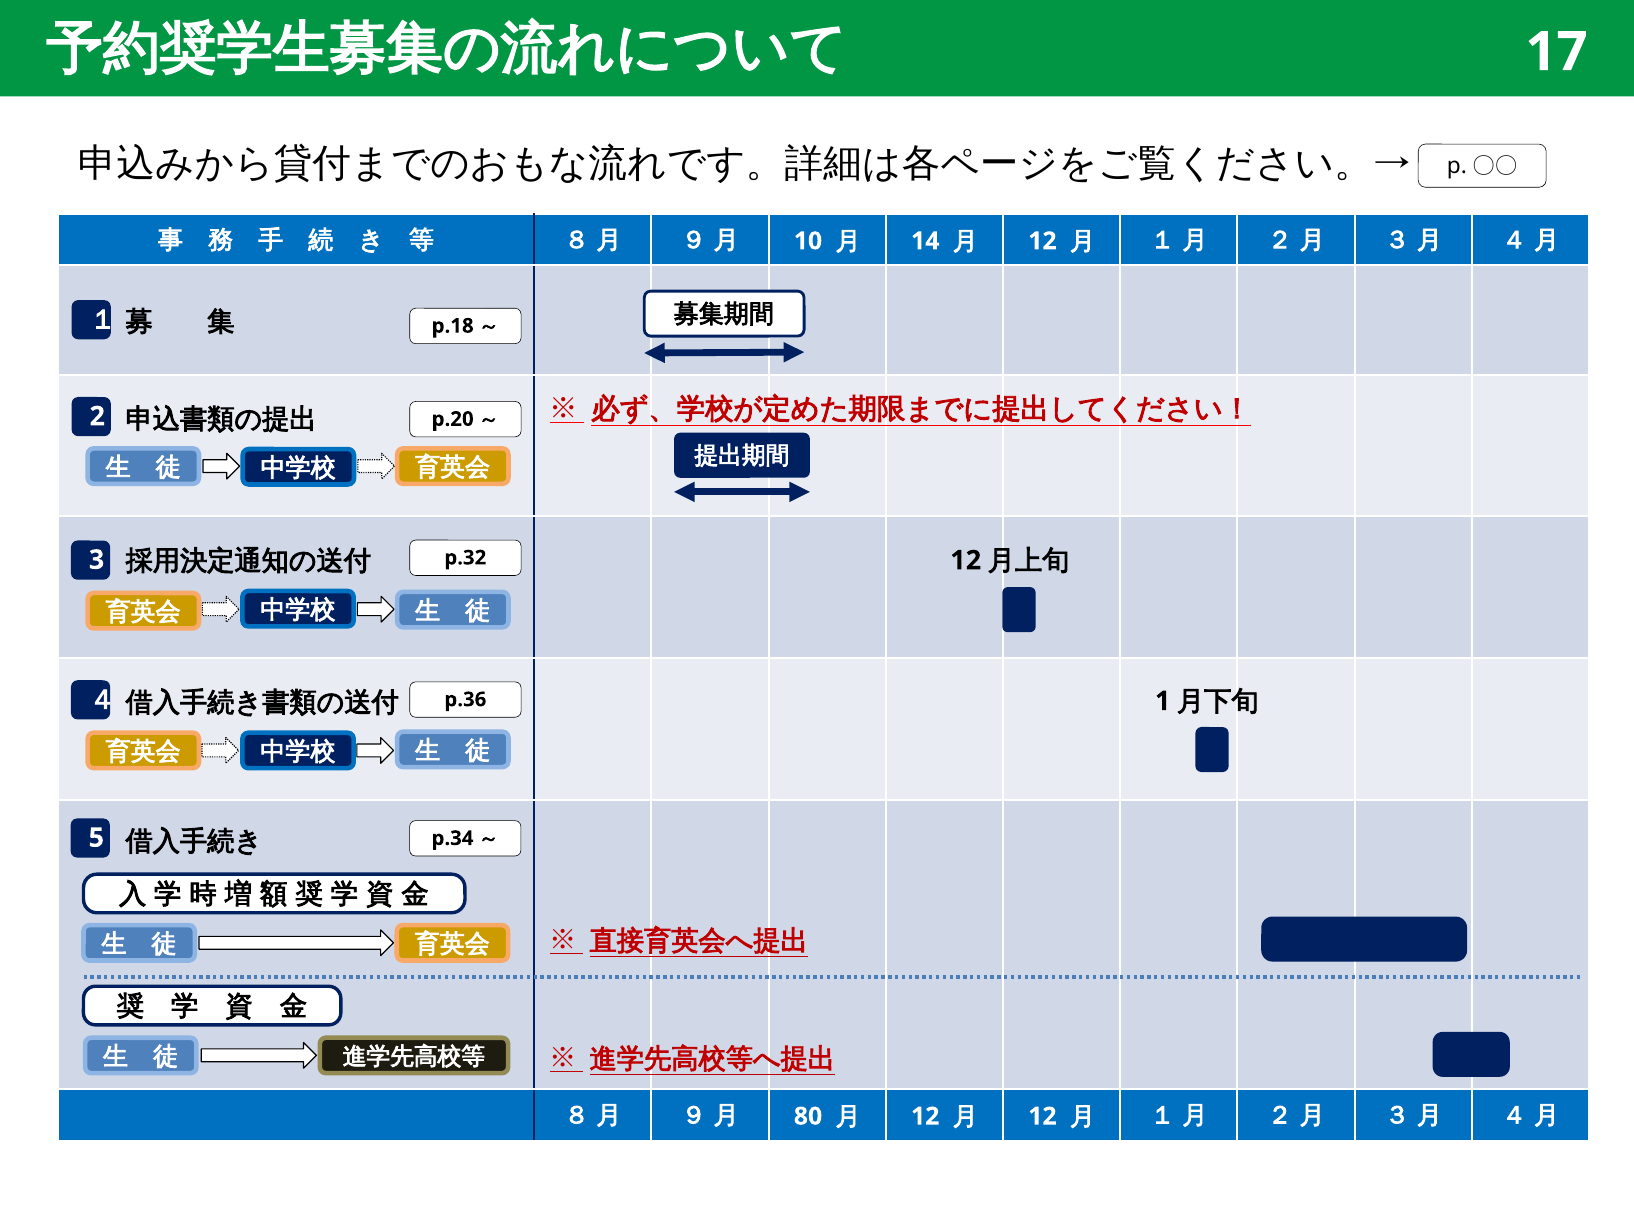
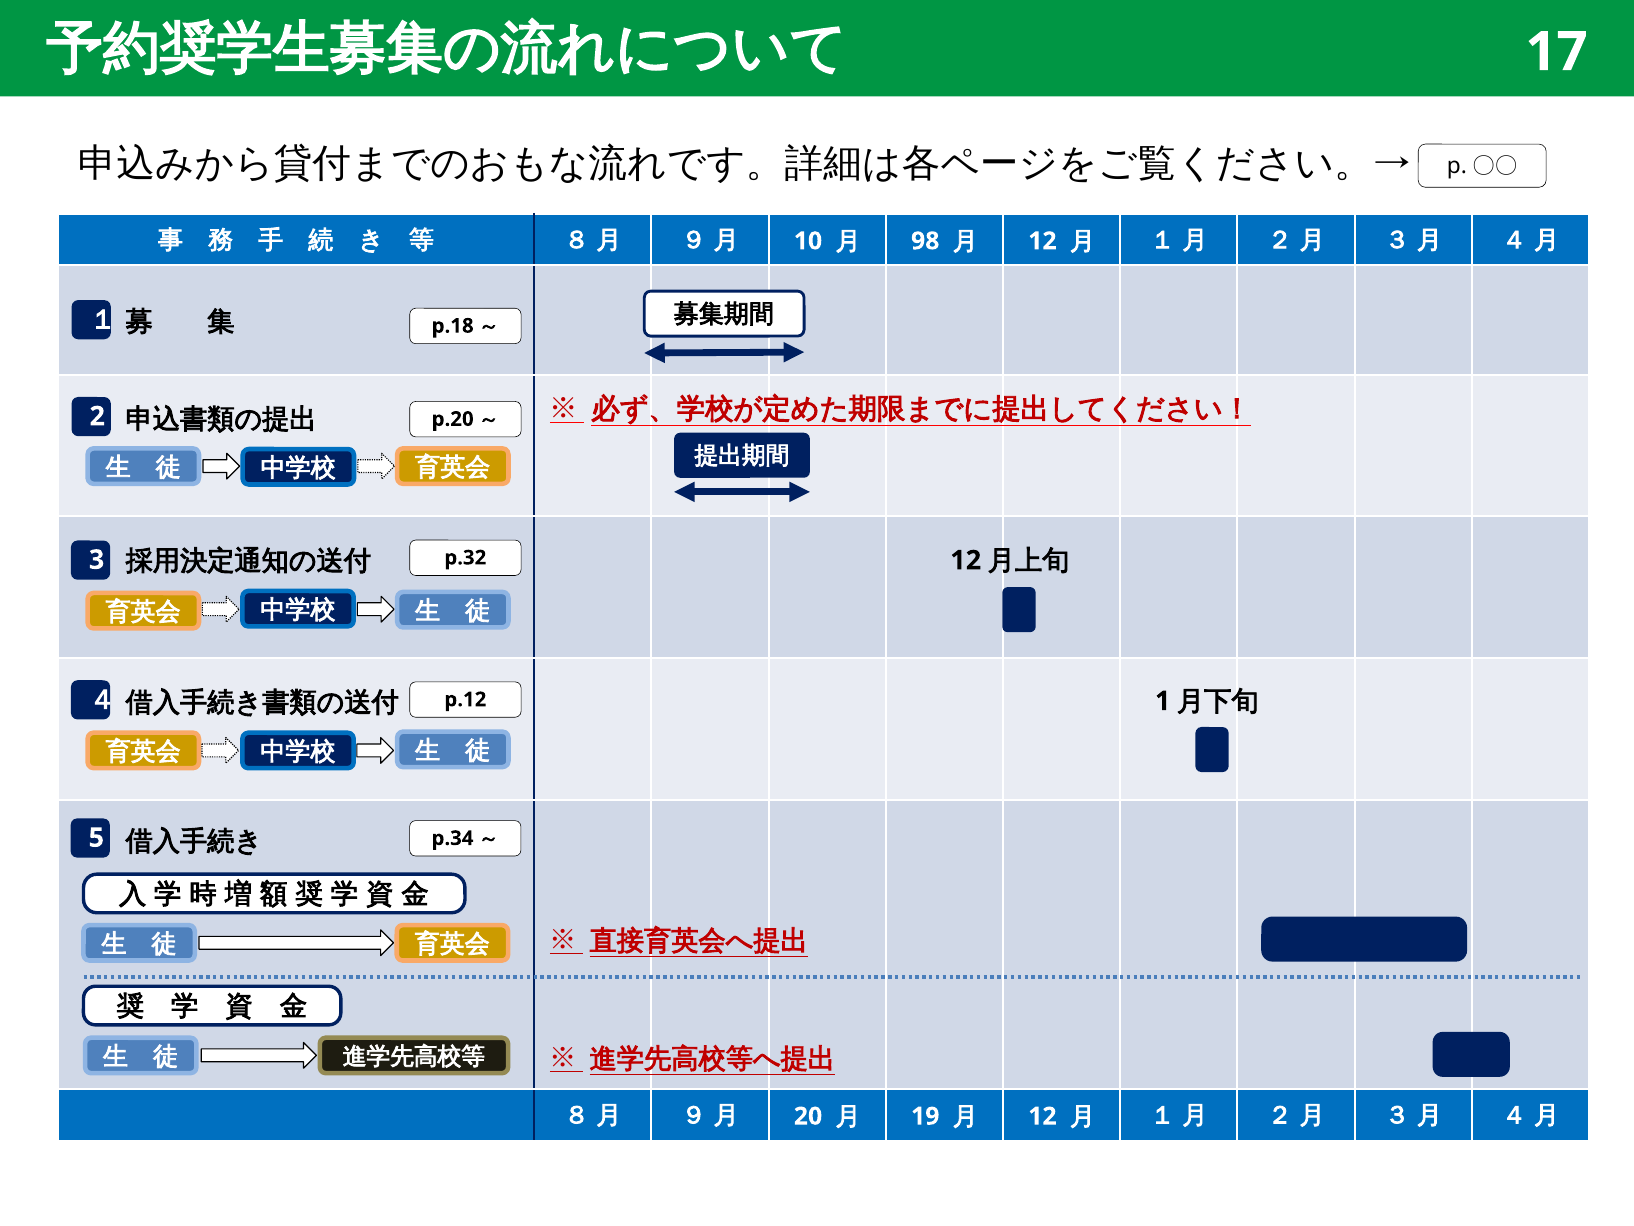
14: 14 -> 98 (925, 241)
p.36: p.36 -> p.12 (465, 699)
80: 80 -> 20 (808, 1116)
12: 12 -> 19 (925, 1116)
